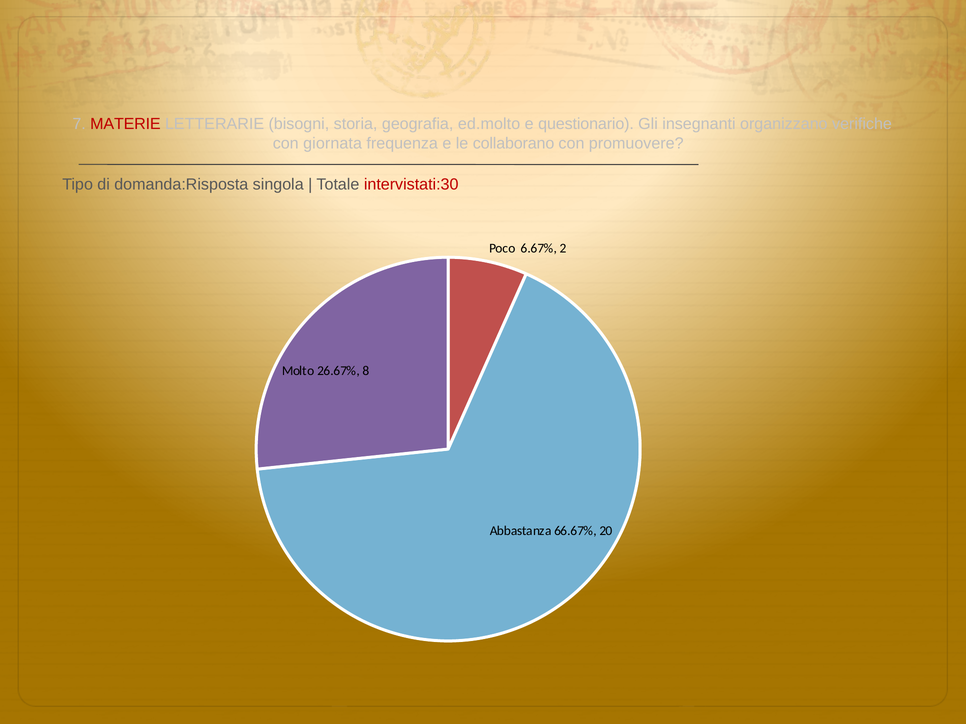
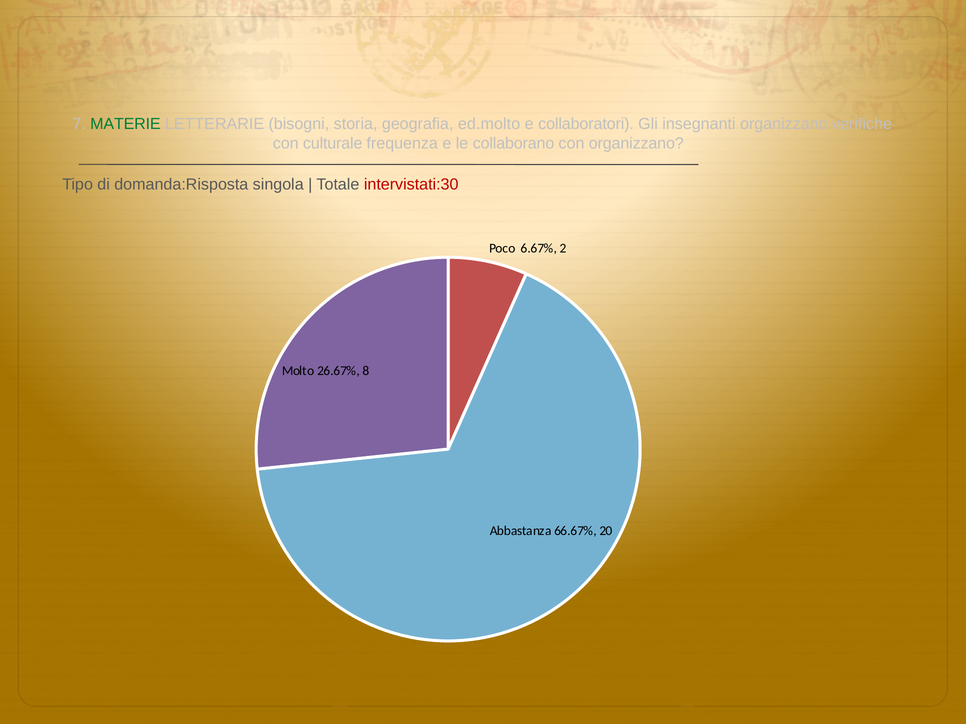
MATERIE colour: red -> green (125, 124)
questionario: questionario -> collaboratori (586, 124)
giornata: giornata -> culturale (333, 144)
con promuovere: promuovere -> organizzano (636, 144)
